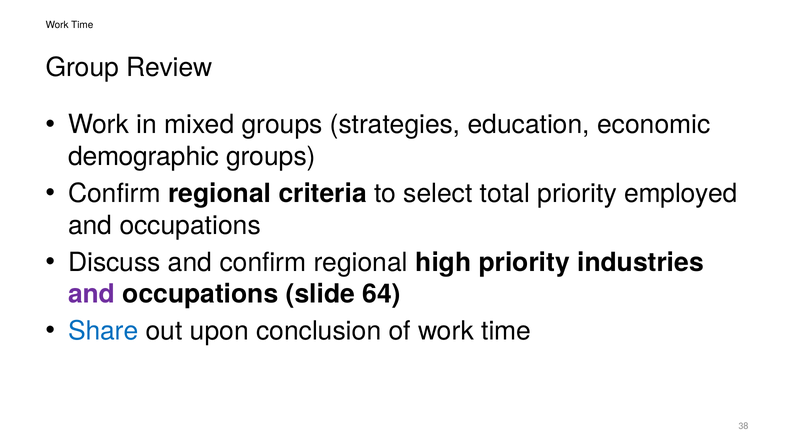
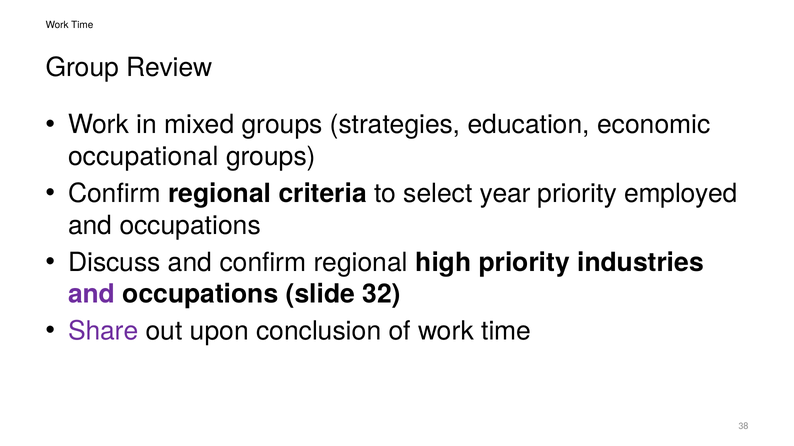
demographic: demographic -> occupational (143, 157)
total: total -> year (505, 194)
64: 64 -> 32 (381, 295)
Share colour: blue -> purple (103, 332)
